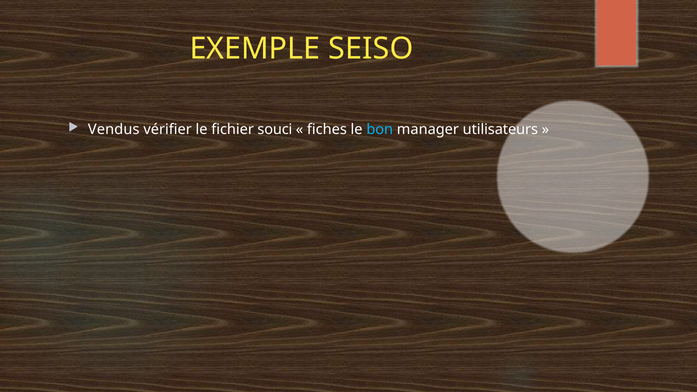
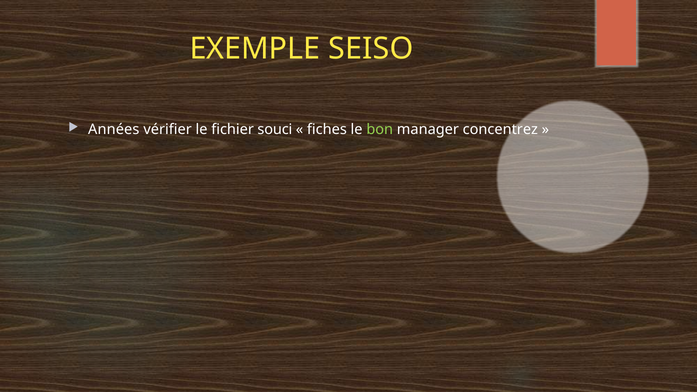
Vendus: Vendus -> Années (114, 130)
bon colour: light blue -> light green (380, 130)
utilisateurs: utilisateurs -> concentrez (500, 130)
